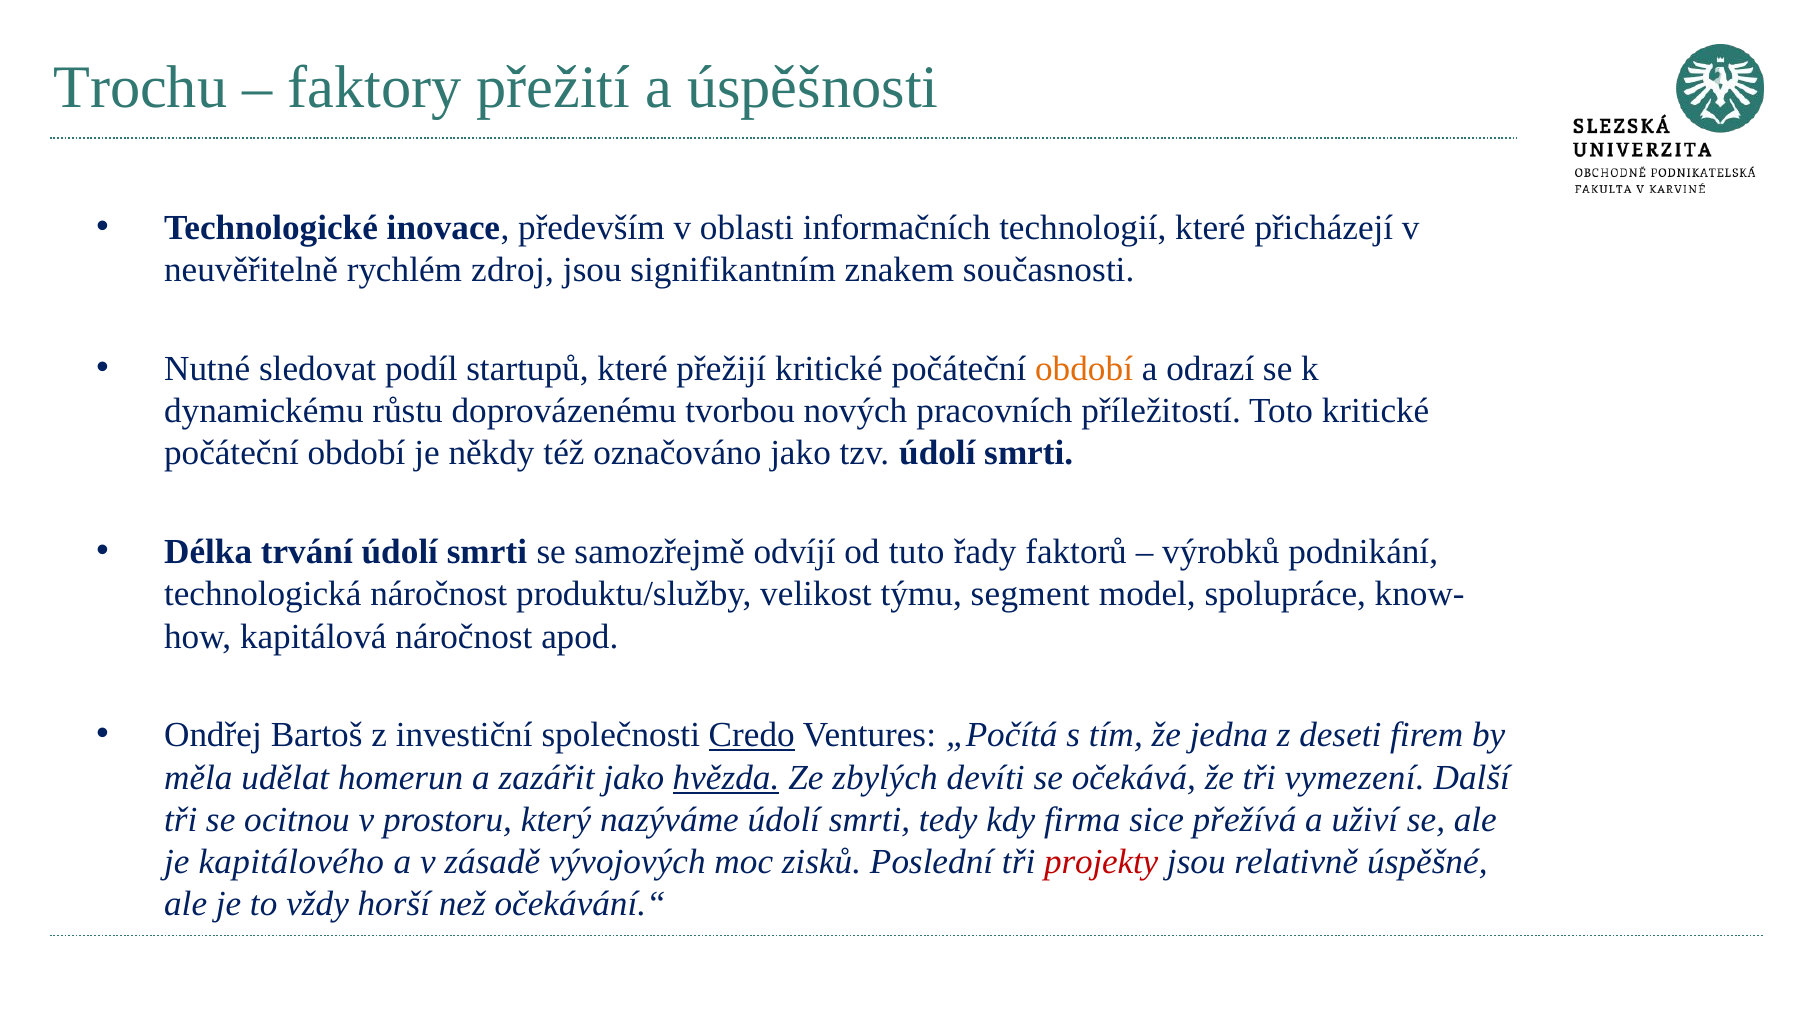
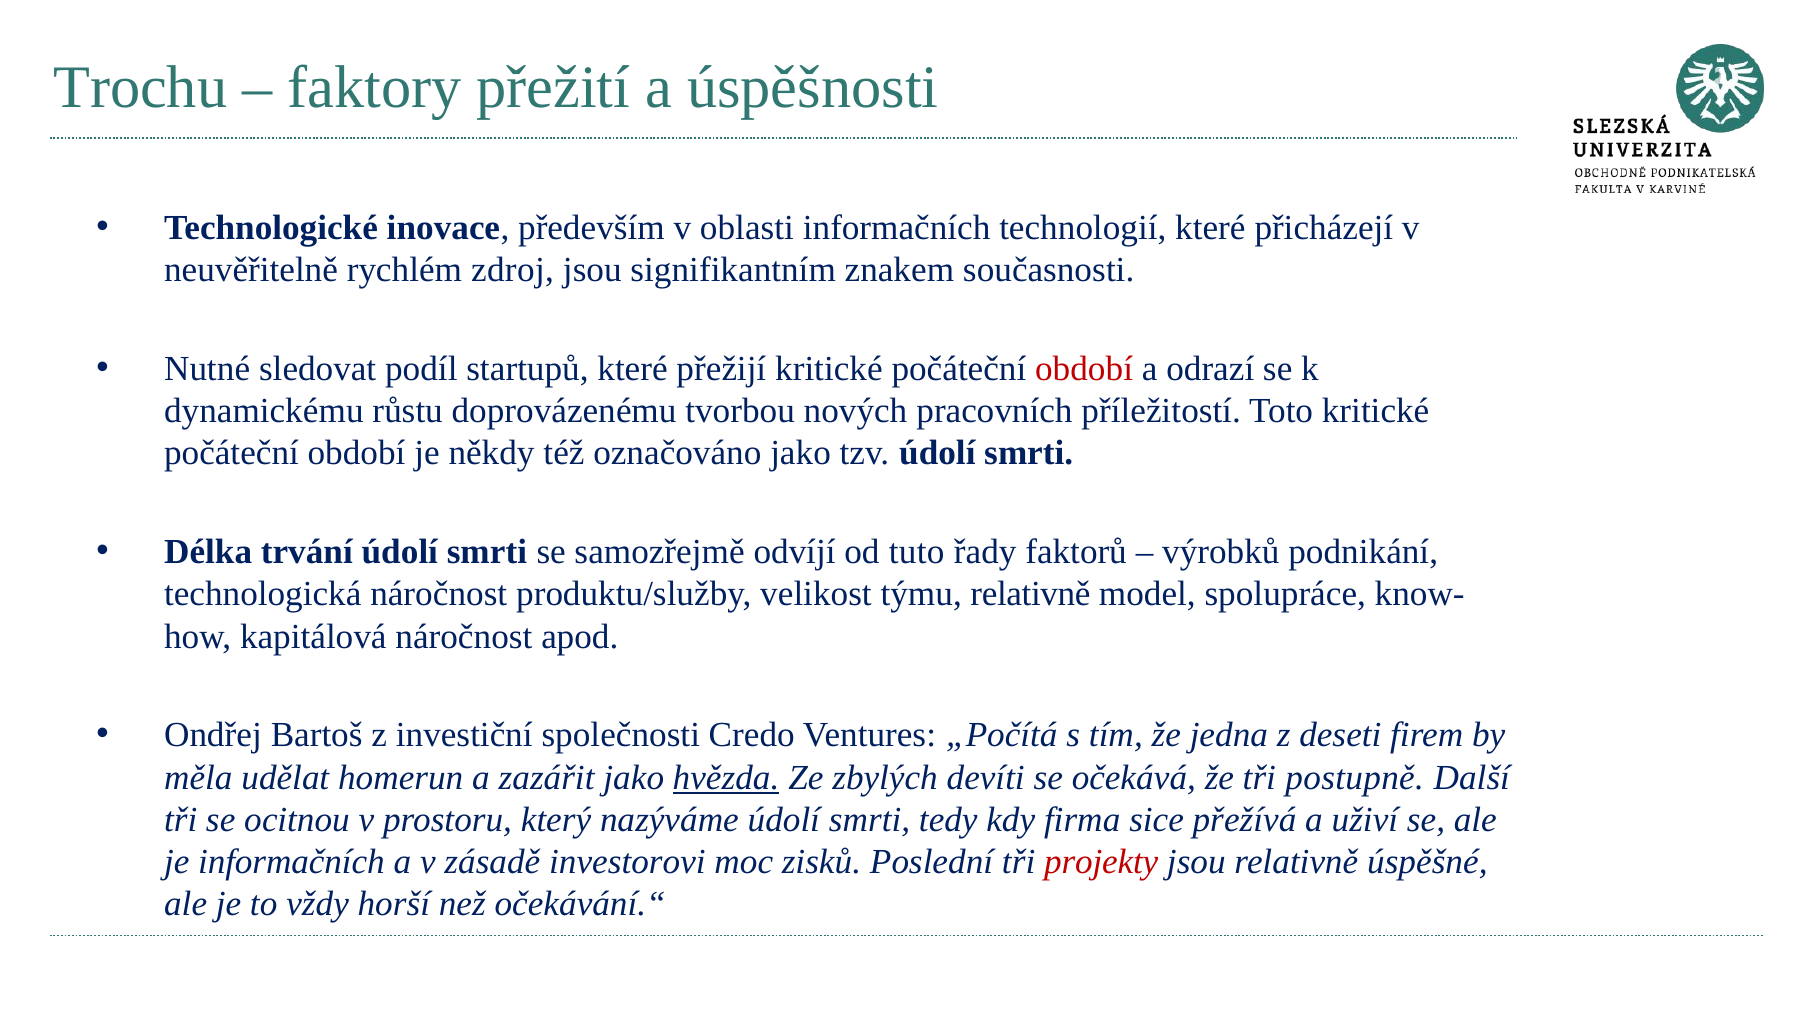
období colour: orange -> red (1084, 369)
týmu segment: segment -> relativně (1030, 595)
Credo underline: present -> none (752, 736)
vymezení: vymezení -> postupně (1355, 778)
je kapitálového: kapitálového -> informačních (291, 863)
vývojových: vývojových -> investorovi (627, 863)
